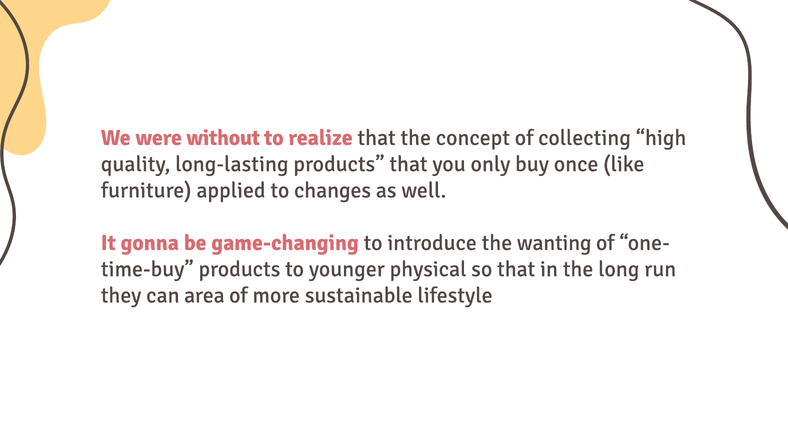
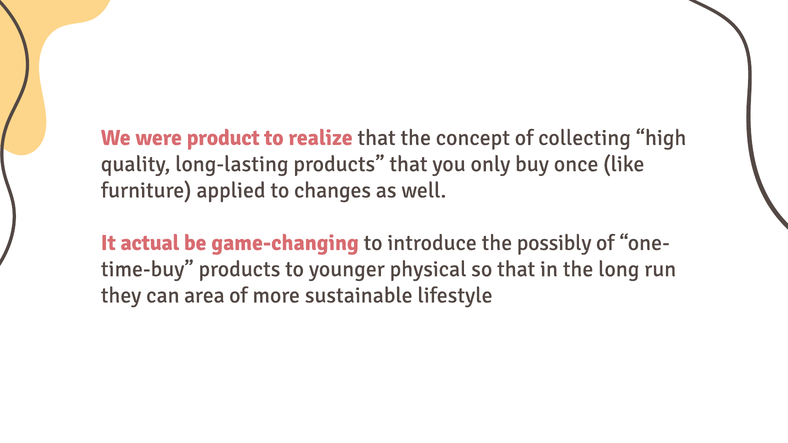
without: without -> product (223, 138)
gonna: gonna -> actual (150, 243)
wanting: wanting -> possibly (554, 243)
